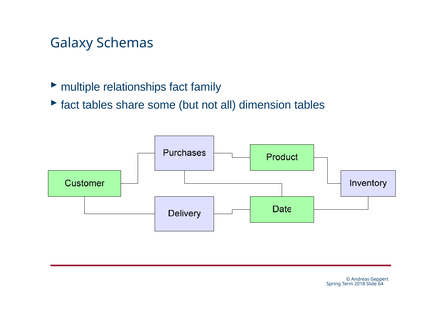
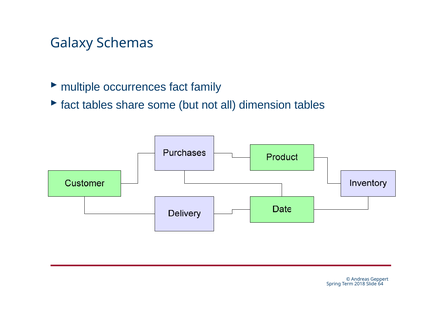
relationships: relationships -> occurrences (135, 87)
